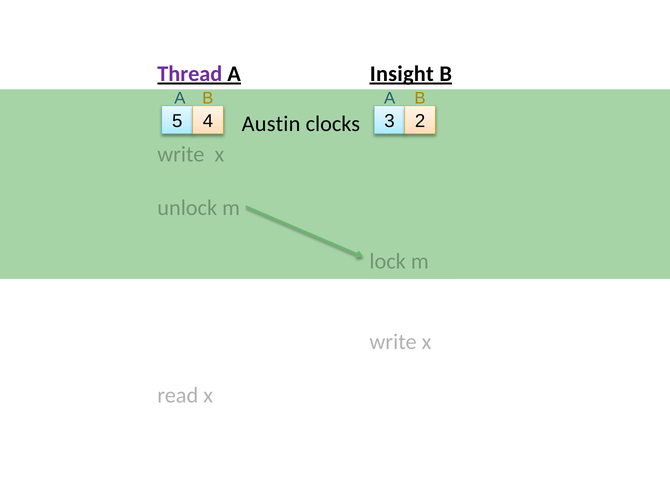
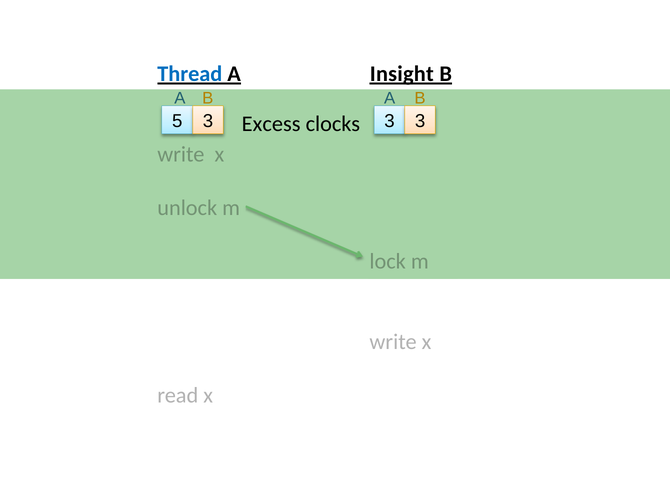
Thread colour: purple -> blue (190, 74)
5 4: 4 -> 3 (208, 121)
2: 2 -> 3 (420, 121)
Austin: Austin -> Excess (271, 124)
